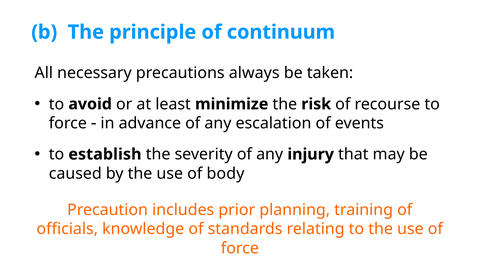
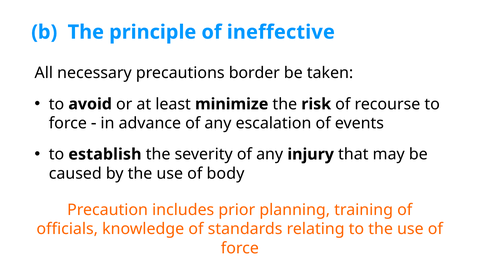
continuum: continuum -> ineffective (281, 32)
always: always -> border (254, 73)
